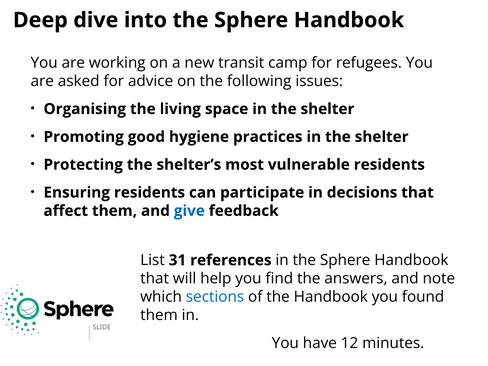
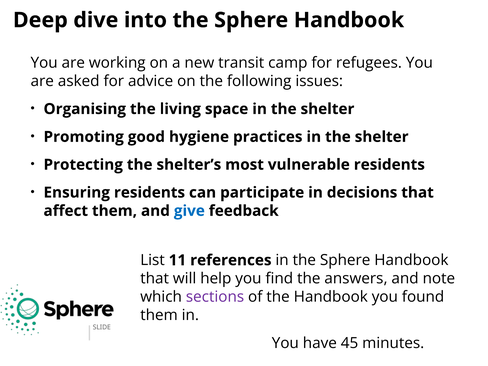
31: 31 -> 11 (177, 260)
sections colour: blue -> purple (215, 297)
12: 12 -> 45 (350, 343)
